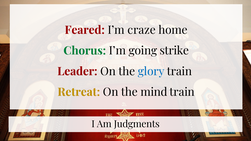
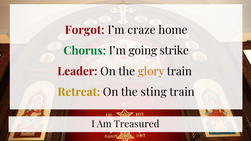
Feared: Feared -> Forgot (85, 30)
glory colour: blue -> orange (151, 72)
mind: mind -> sting (154, 92)
Judgments: Judgments -> Treasured (137, 124)
